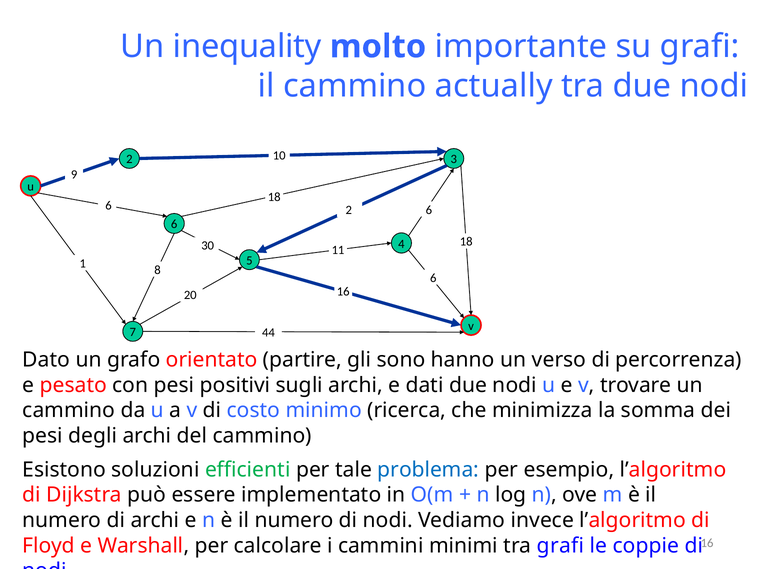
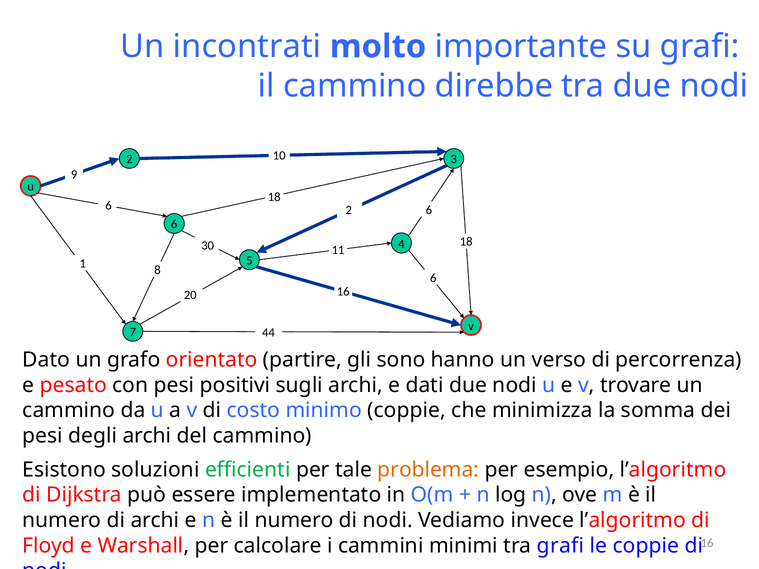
inequality: inequality -> incontrati (247, 47)
actually: actually -> direbbe (494, 86)
minimo ricerca: ricerca -> coppie (407, 411)
problema colour: blue -> orange (428, 470)
